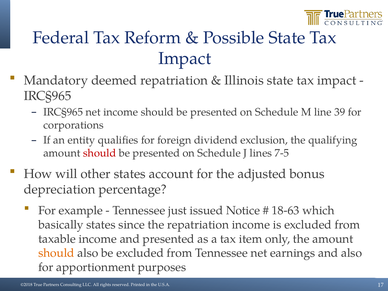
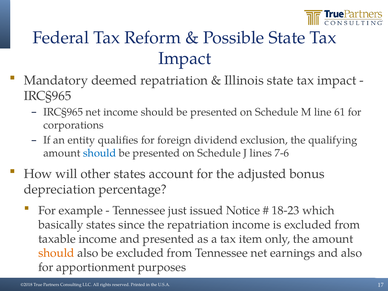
39: 39 -> 61 (340, 112)
should colour: red -> blue (100, 153)
7-5: 7-5 -> 7-6 (282, 153)
18-63: 18-63 -> 18-23 (286, 210)
